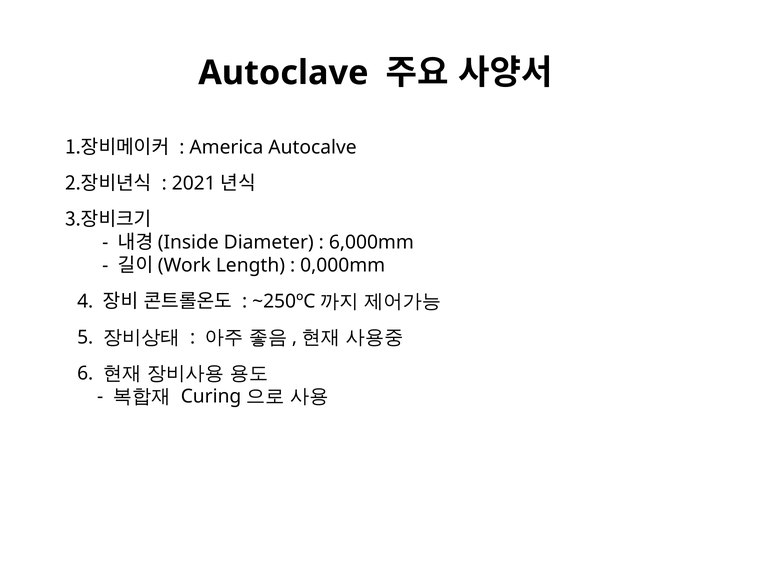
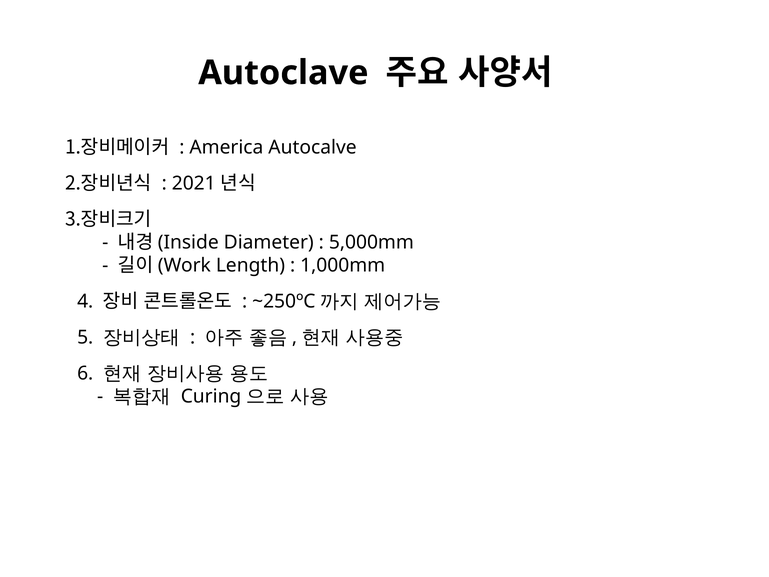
6,000mm: 6,000mm -> 5,000mm (371, 242)
0,000mm: 0,000mm -> 1,000mm (343, 266)
